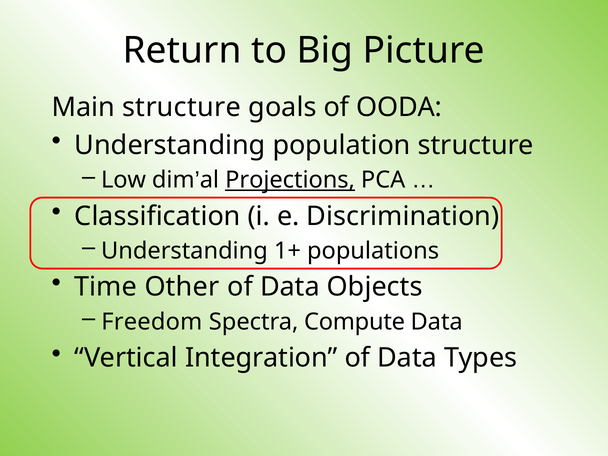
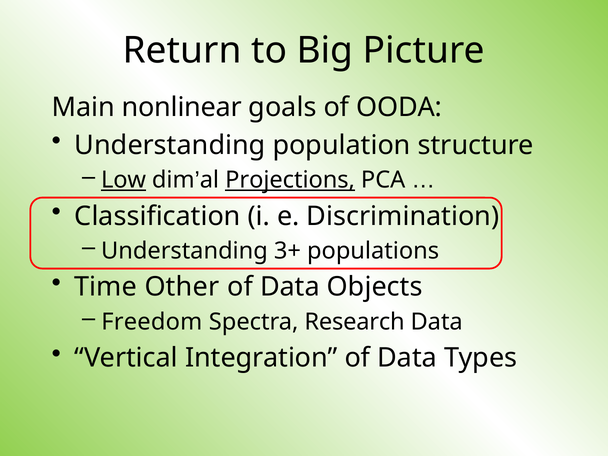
Main structure: structure -> nonlinear (182, 107)
Low underline: none -> present (124, 180)
1+: 1+ -> 3+ (287, 251)
Compute: Compute -> Research (355, 322)
